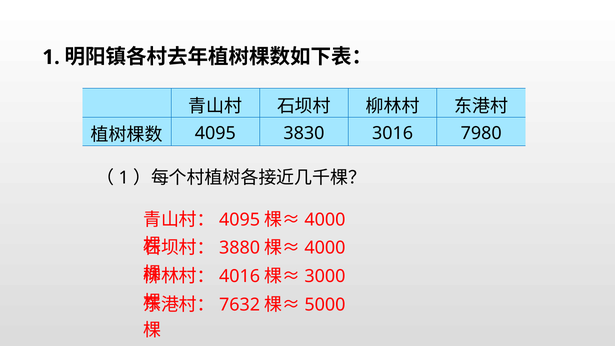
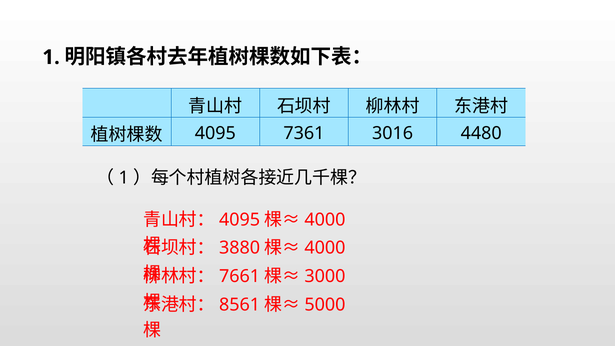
3830: 3830 -> 7361 (304, 133)
7980: 7980 -> 4480 (481, 133)
4016: 4016 -> 7661 (240, 276)
7632: 7632 -> 8561 (240, 305)
